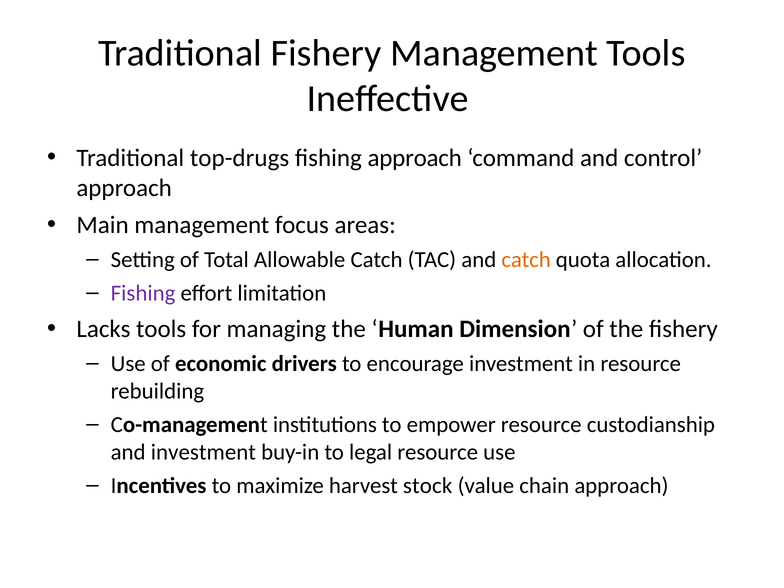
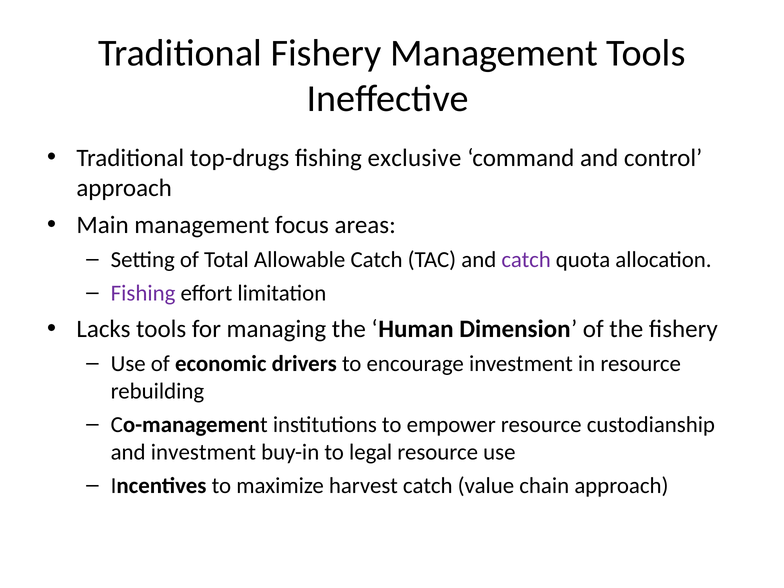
fishing approach: approach -> exclusive (414, 158)
catch colour: orange -> purple (526, 260)
harvest stock: stock -> catch (428, 486)
